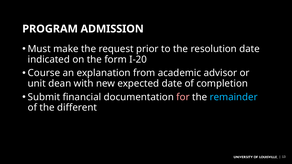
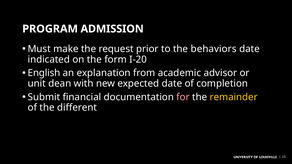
resolution: resolution -> behaviors (214, 49)
Course: Course -> English (44, 73)
remainder colour: light blue -> yellow (234, 97)
